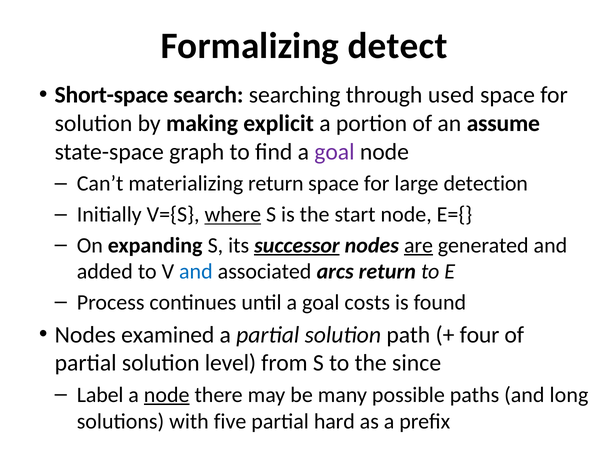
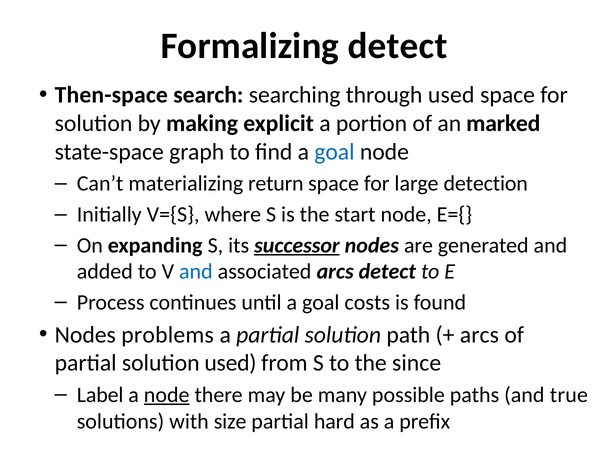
Short-space: Short-space -> Then-space (111, 95)
assume: assume -> marked (503, 123)
goal colour: purple -> blue (334, 152)
where underline: present -> none (233, 214)
are underline: present -> none (418, 245)
arcs return: return -> detect (387, 271)
examined: examined -> problems (168, 335)
four: four -> arcs (479, 335)
solution level: level -> used (230, 363)
long: long -> true (569, 395)
five: five -> size (230, 421)
